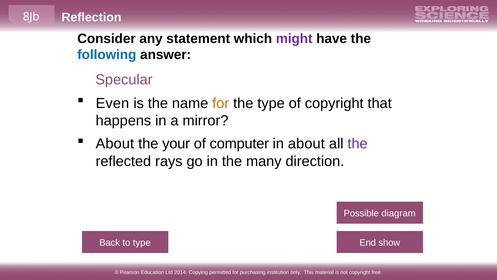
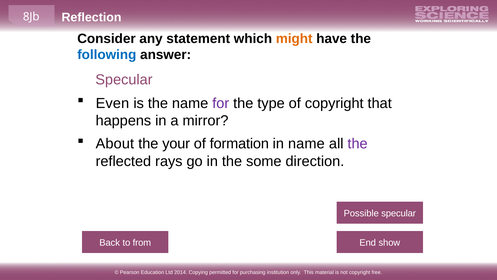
might colour: purple -> orange (294, 39)
for colour: orange -> purple (221, 103)
computer: computer -> formation (239, 144)
in about: about -> name (306, 144)
many: many -> some (264, 161)
Possible diagram: diagram -> specular (399, 213)
to type: type -> from (142, 242)
